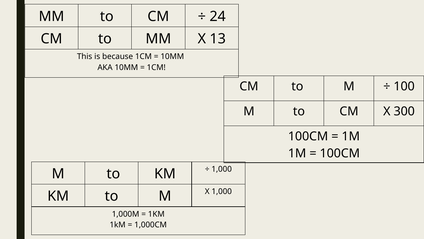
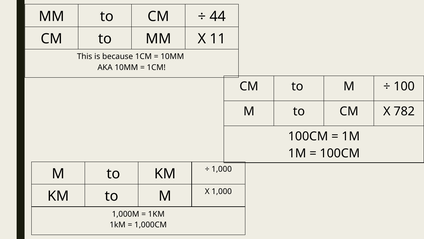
24: 24 -> 44 (218, 16)
13: 13 -> 11 (218, 39)
300: 300 -> 782 (404, 111)
